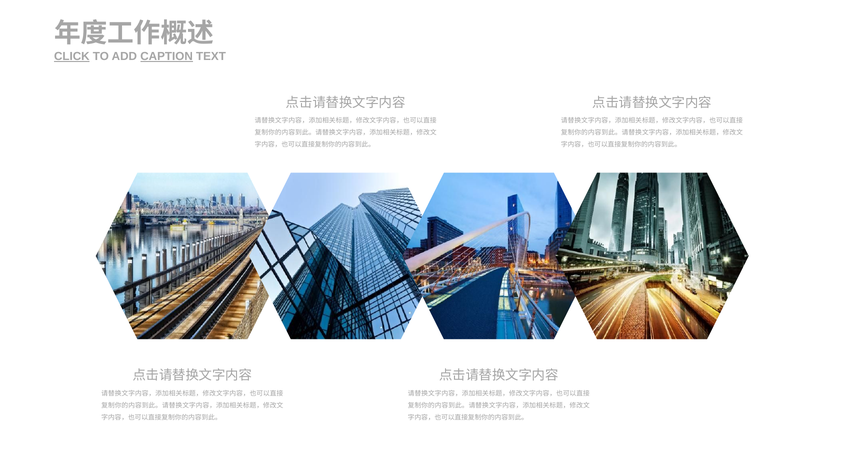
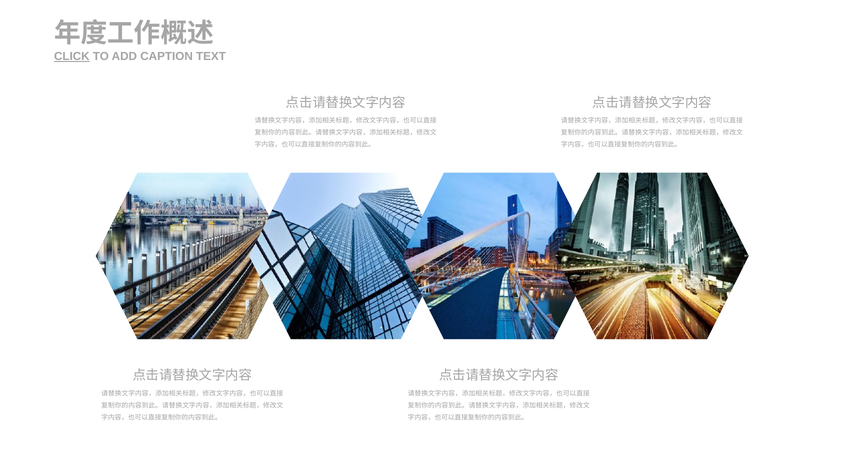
CAPTION underline: present -> none (167, 57)
